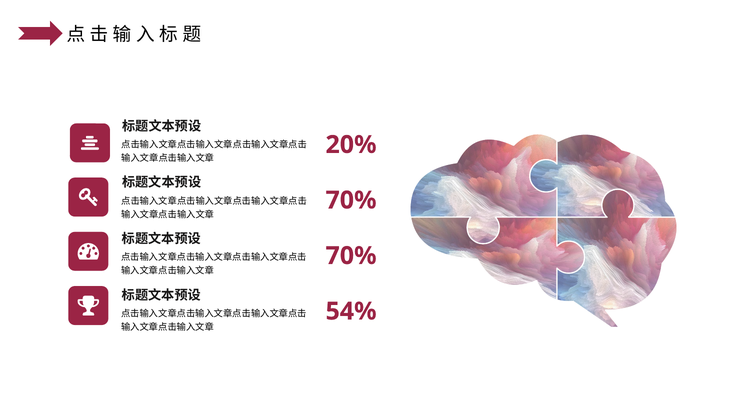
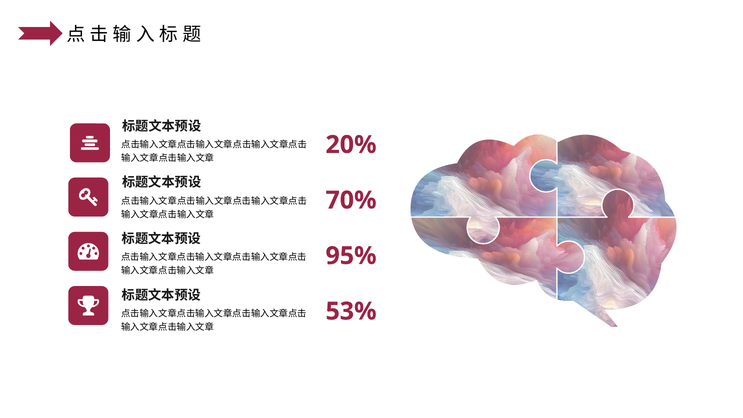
70%: 70% -> 95% (351, 256)
54%: 54% -> 53% (351, 311)
